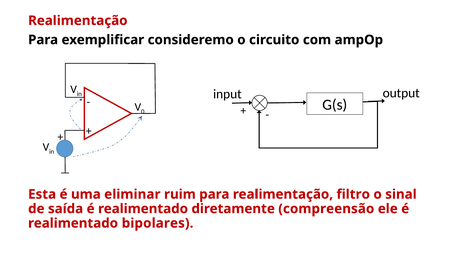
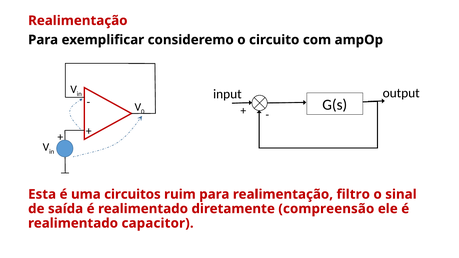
eliminar: eliminar -> circuitos (132, 194)
bipolares: bipolares -> capacitor (158, 223)
